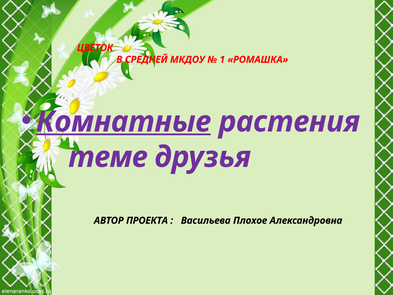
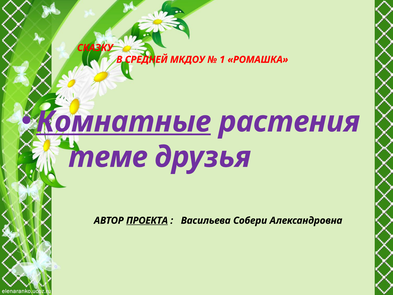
ЦВЕТОК: ЦВЕТОК -> СКАЗКУ (95, 48)
ПРОЕКТА underline: none -> present (147, 220)
Плохое: Плохое -> Собери (250, 220)
